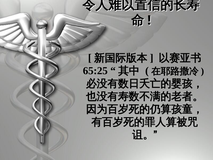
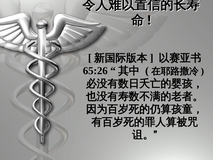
65:25: 65:25 -> 65:26 (95, 71)
